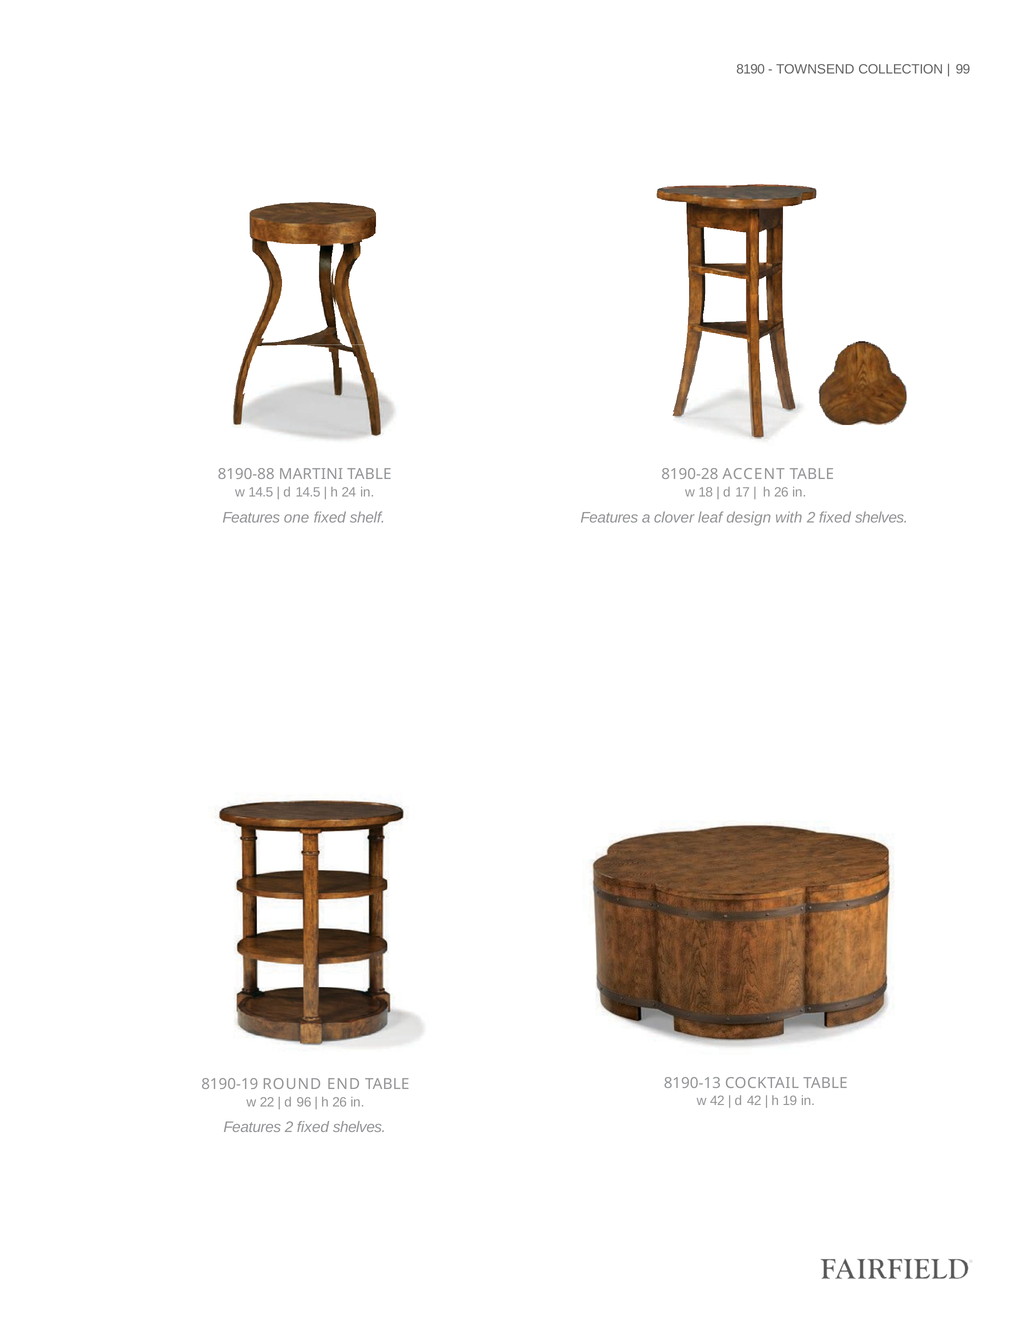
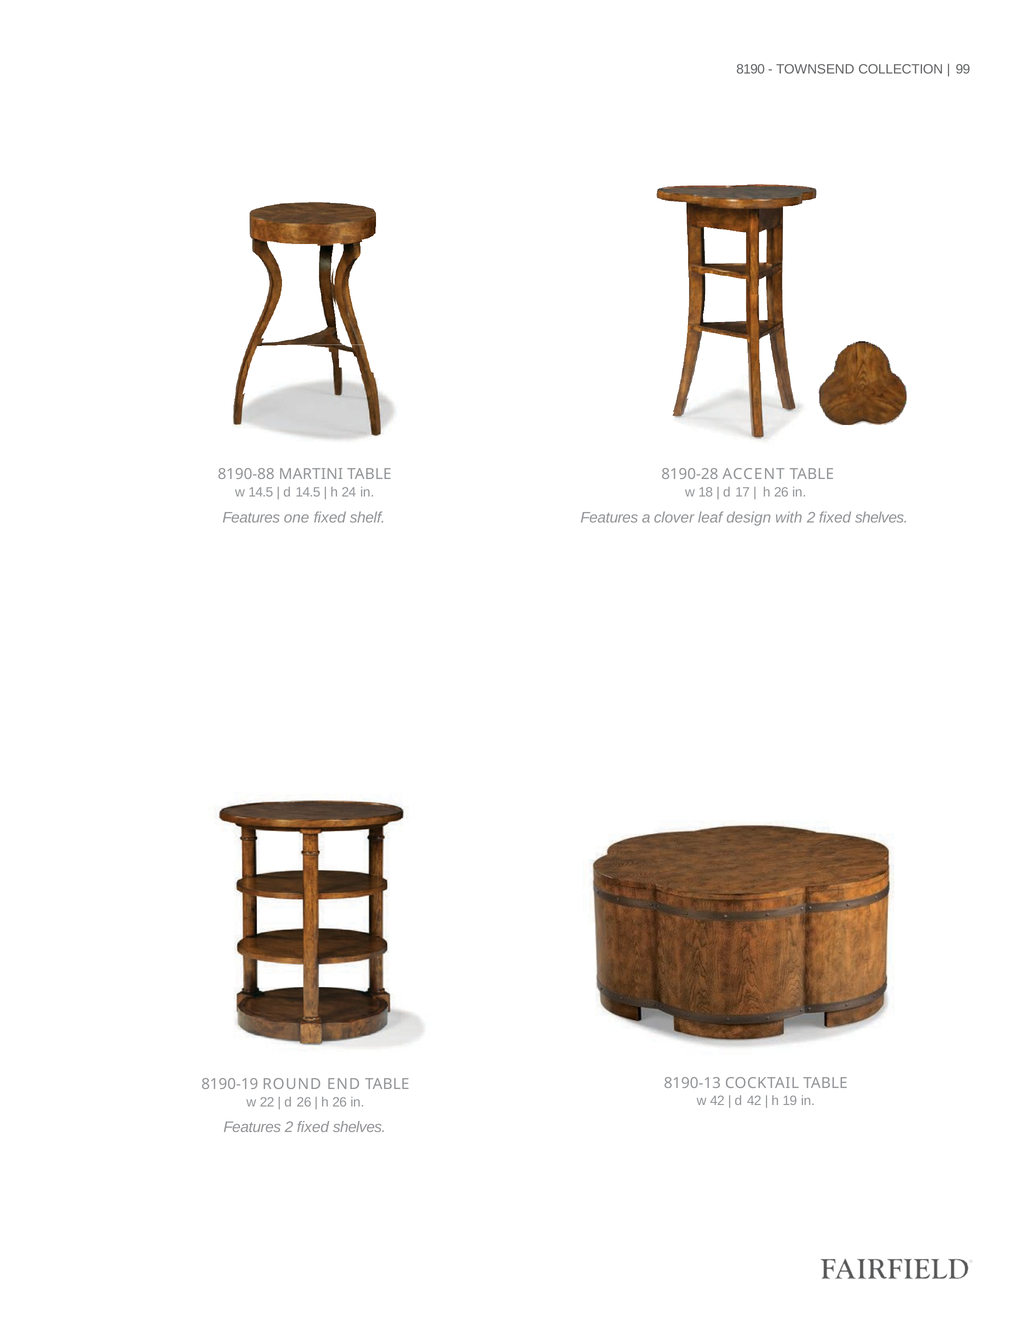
d 96: 96 -> 26 (304, 1102)
